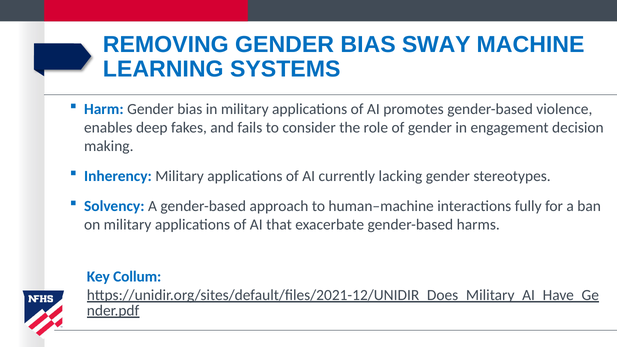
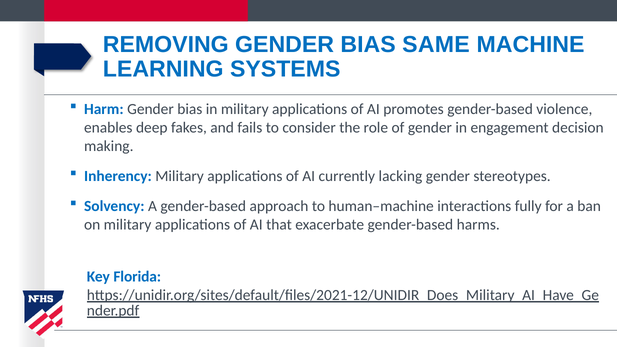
SWAY: SWAY -> SAME (436, 45)
Collum: Collum -> Florida (137, 277)
